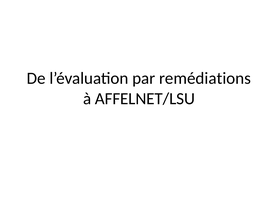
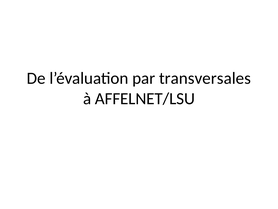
remédiations: remédiations -> transversales (205, 78)
